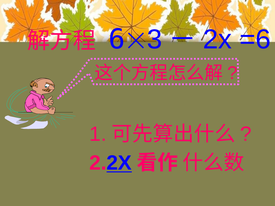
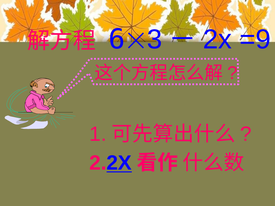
=6: =6 -> =9 (255, 40)
